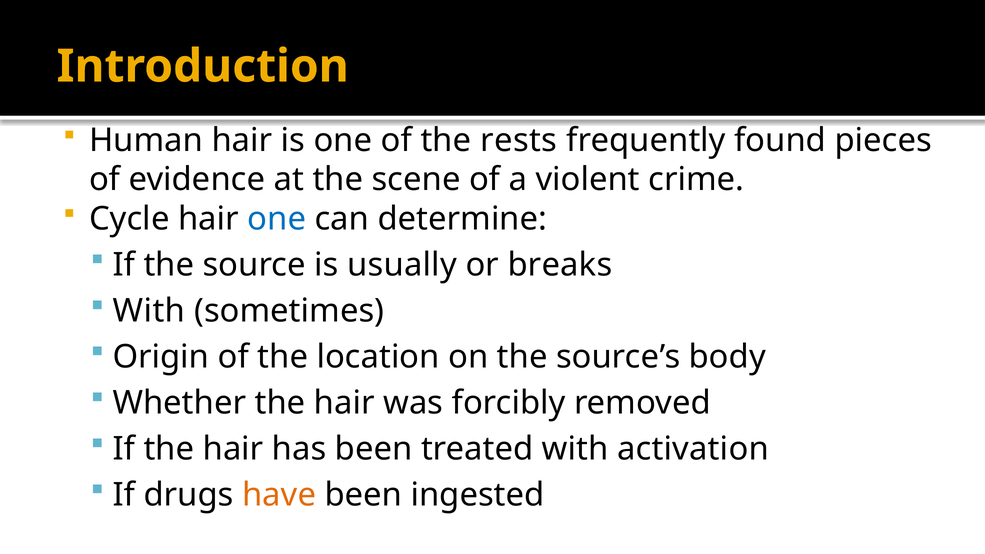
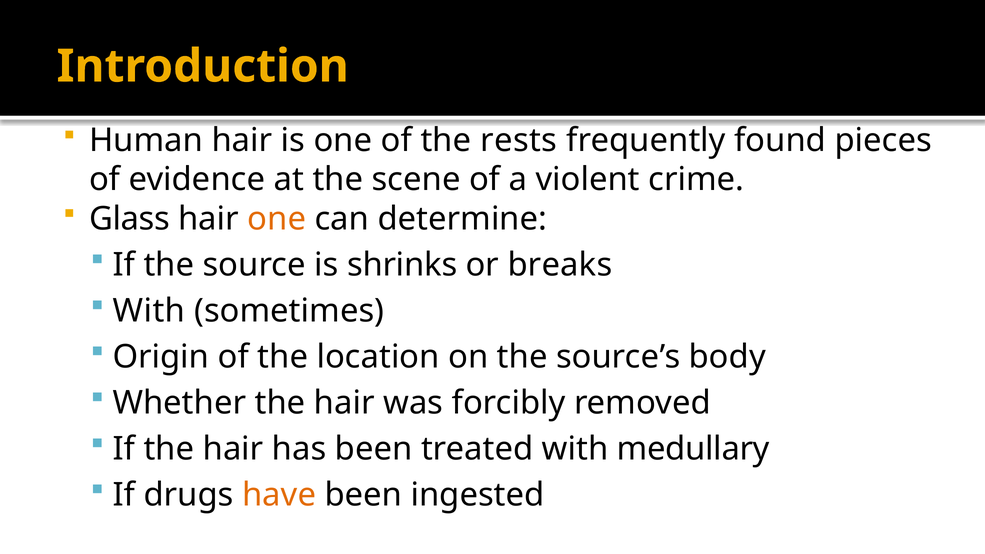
Cycle: Cycle -> Glass (129, 219)
one colour: blue -> orange (277, 219)
usually: usually -> shrinks (402, 265)
activation: activation -> medullary (693, 449)
